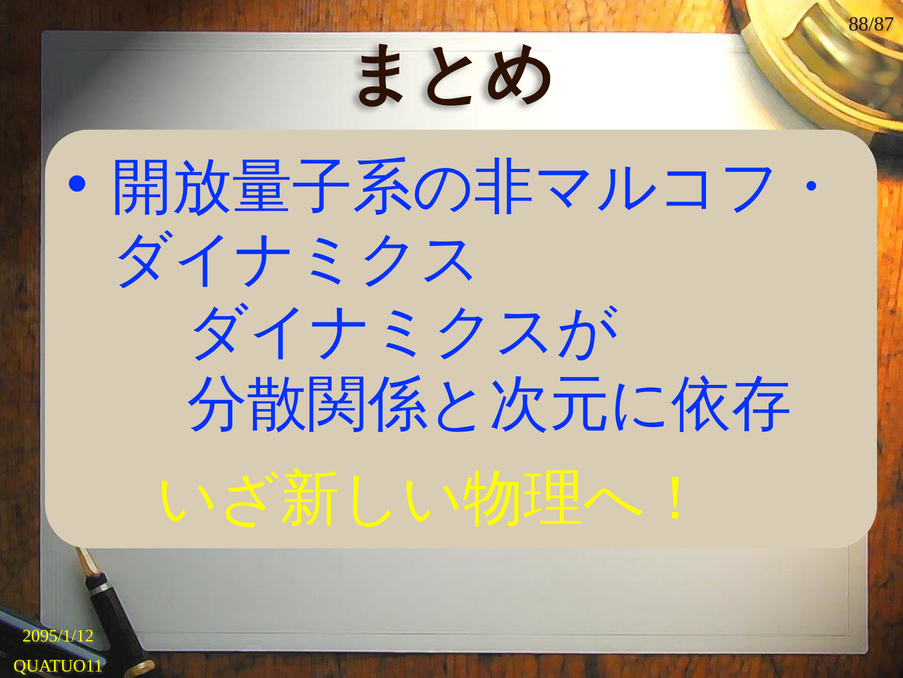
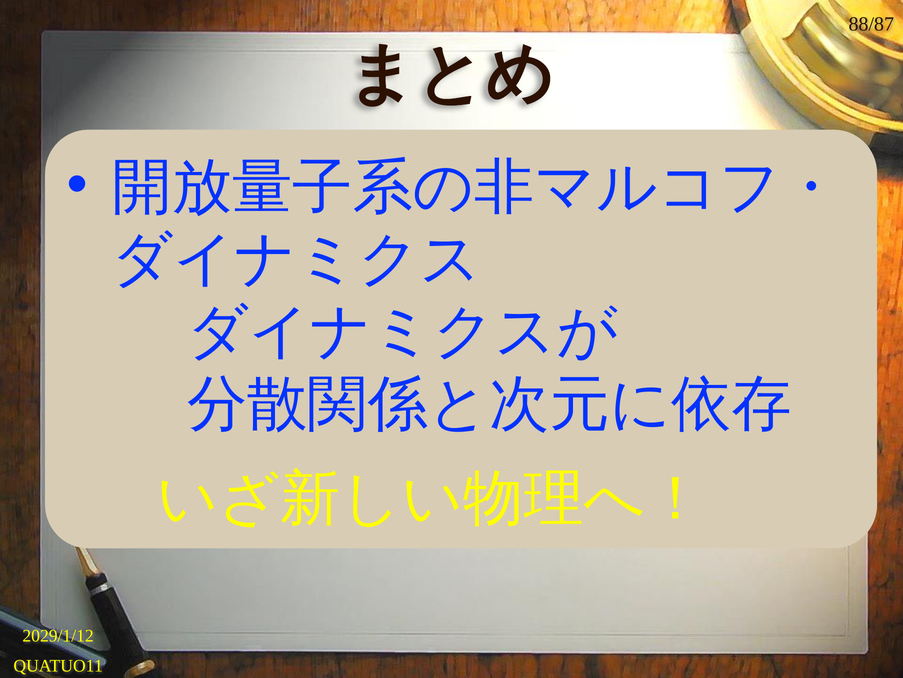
2095/1/12: 2095/1/12 -> 2029/1/12 (58, 635)
